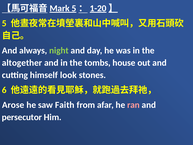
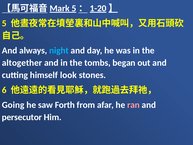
night colour: light green -> light blue (59, 50)
house: house -> began (124, 63)
Arose: Arose -> Going (13, 105)
Faith: Faith -> Forth (65, 105)
